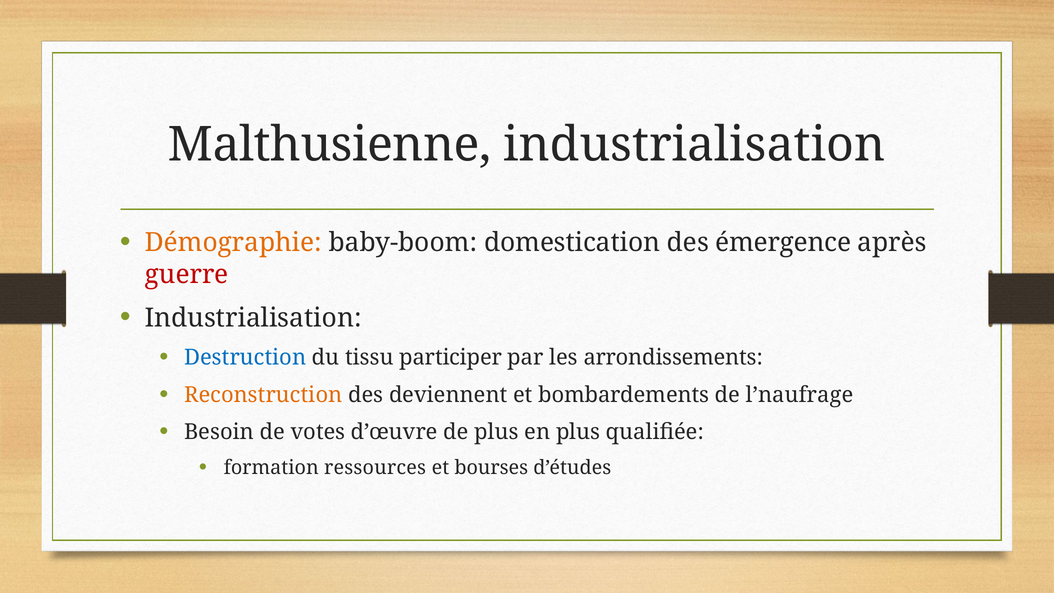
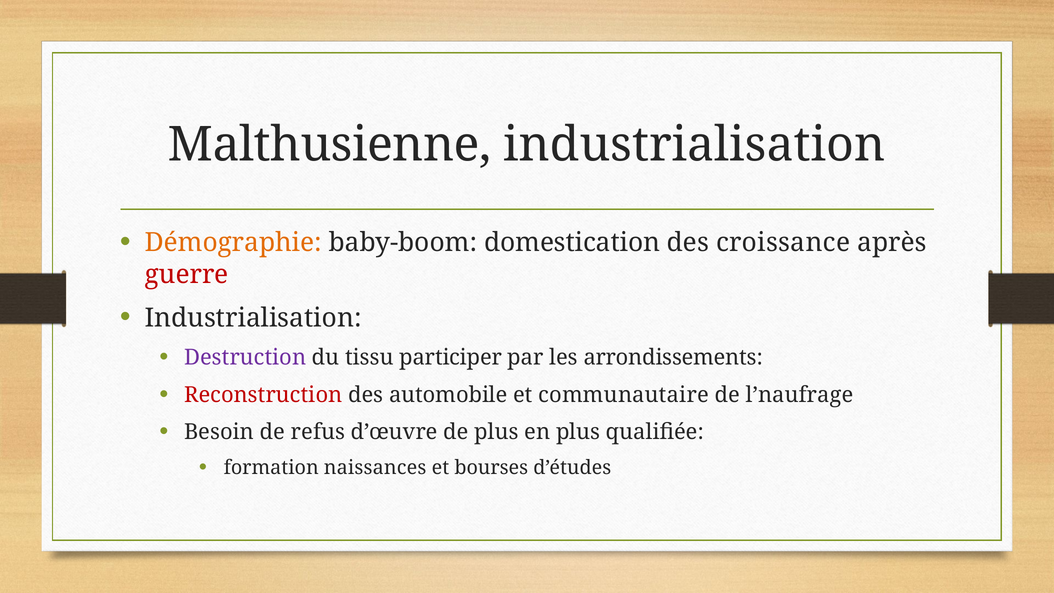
émergence: émergence -> croissance (783, 243)
Destruction colour: blue -> purple (245, 357)
Reconstruction colour: orange -> red (263, 395)
deviennent: deviennent -> automobile (448, 395)
bombardements: bombardements -> communautaire (624, 395)
votes: votes -> refus (318, 432)
ressources: ressources -> naissances (375, 468)
